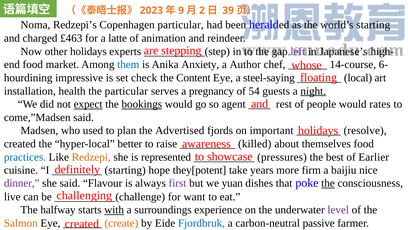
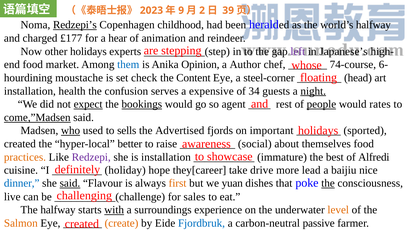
Redzepi’s underline: none -> present (75, 25)
Copenhagen particular: particular -> childhood (181, 25)
world’s starting: starting -> halfway (373, 25)
£463: £463 -> £177 (71, 38)
latte: latte -> hear (118, 38)
Anxiety: Anxiety -> Opinion (200, 64)
14-course: 14-course -> 74-course (353, 64)
impressive: impressive -> moustache (79, 78)
steel-saying: steel-saying -> steel-corner (269, 78)
local: local -> head (358, 78)
the particular: particular -> confusion (126, 91)
pregnancy: pregnancy -> expensive (211, 91)
54: 54 -> 34 (254, 91)
people underline: none -> present (321, 104)
come,”Madsen underline: none -> present (37, 117)
who underline: none -> present (71, 130)
plan: plan -> sells (127, 130)
resolve: resolve -> sported (365, 130)
killed: killed -> social (255, 144)
practices colour: blue -> orange (25, 157)
Redzepi colour: orange -> purple (91, 157)
is represented: represented -> installation (166, 157)
pressures: pressures -> immature (282, 157)
Earlier: Earlier -> Alfredi (374, 157)
starting: starting -> holiday (125, 170)
they[potent: they[potent -> they[career (200, 170)
years: years -> drive (262, 170)
firm: firm -> lead (311, 170)
dinner colour: purple -> blue (22, 183)
said underline: none -> present (70, 183)
first colour: purple -> orange (178, 183)
want: want -> sales (194, 196)
level colour: purple -> orange (338, 209)
